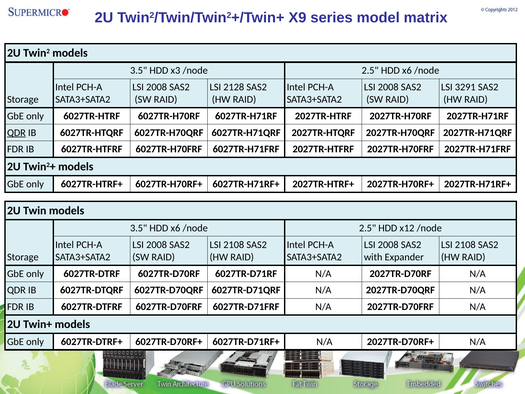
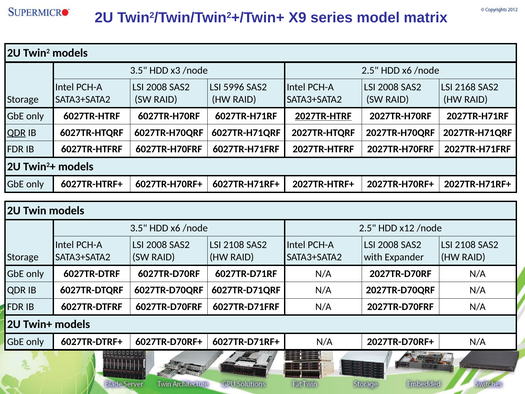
2128: 2128 -> 5996 (234, 87)
3291: 3291 -> 2168 (465, 87)
2027TR-HTRF underline: none -> present (323, 116)
